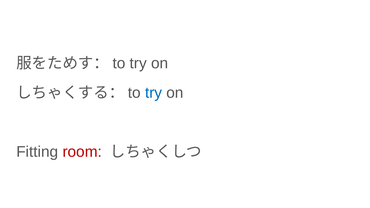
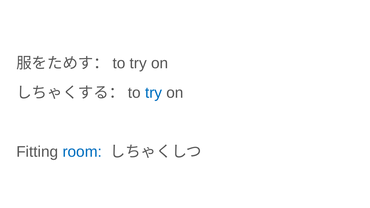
room colour: red -> blue (82, 152)
